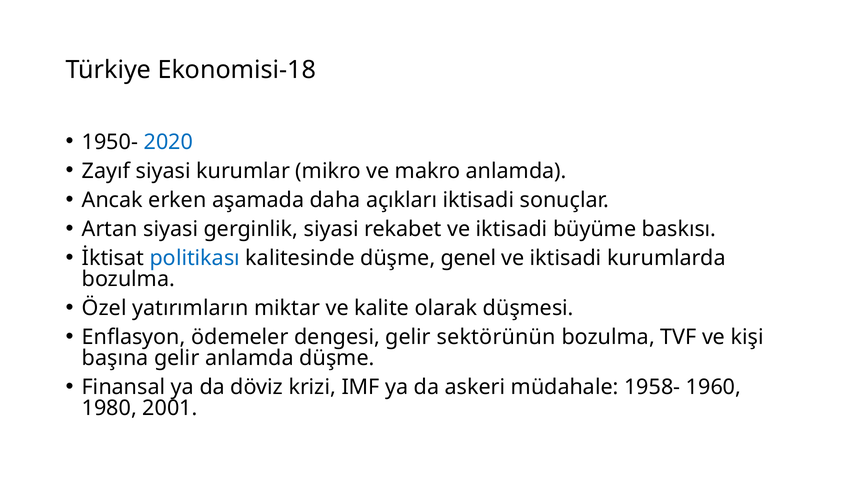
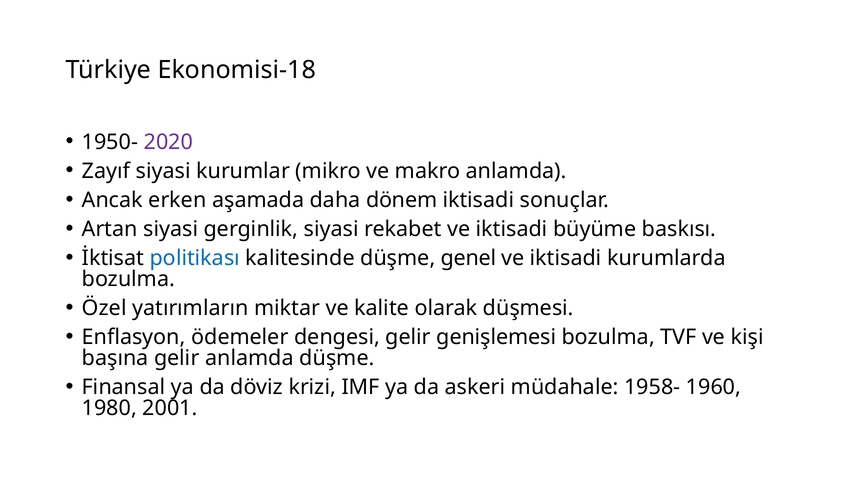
2020 colour: blue -> purple (168, 142)
açıkları: açıkları -> dönem (402, 200)
sektörünün: sektörünün -> genişlemesi (496, 337)
